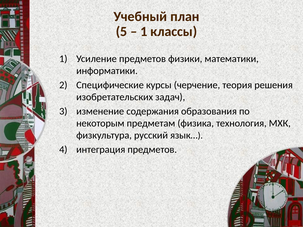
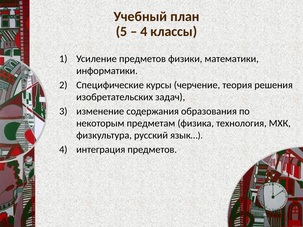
1: 1 -> 4 (144, 31)
